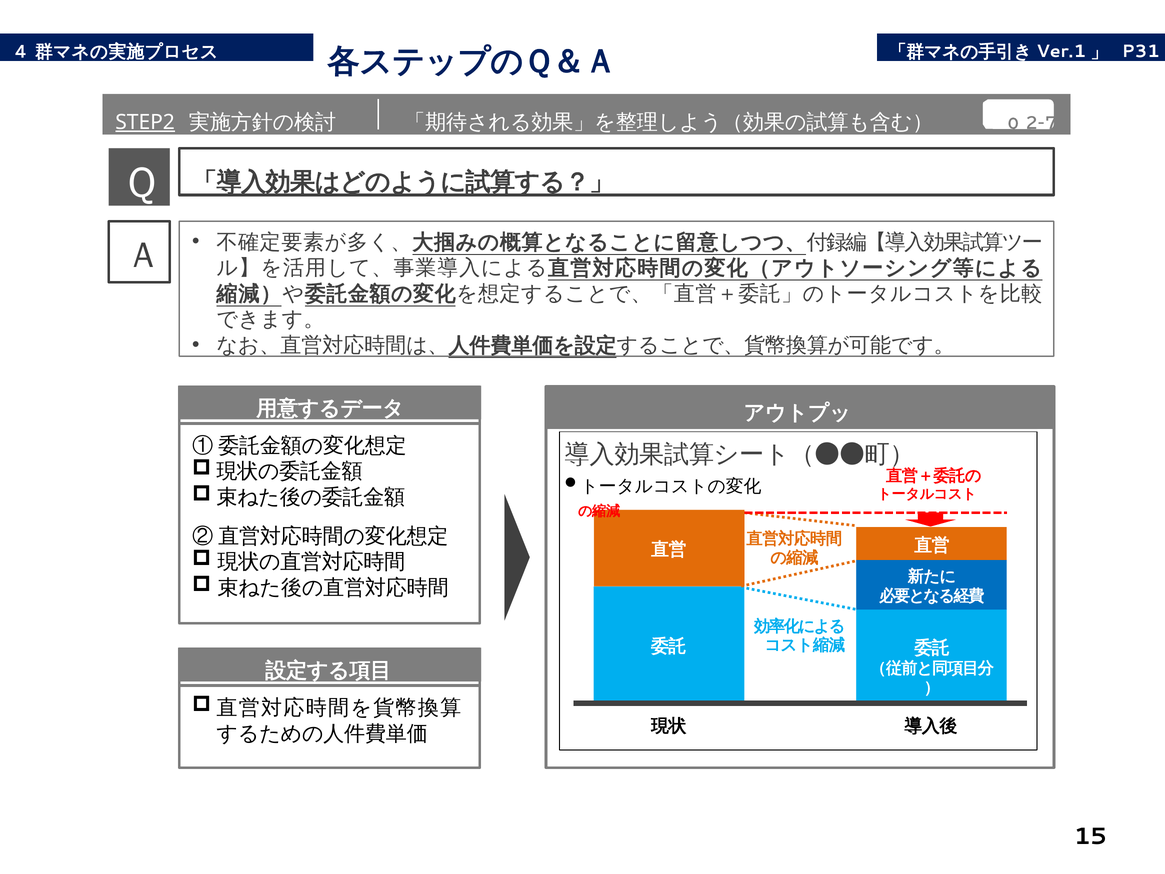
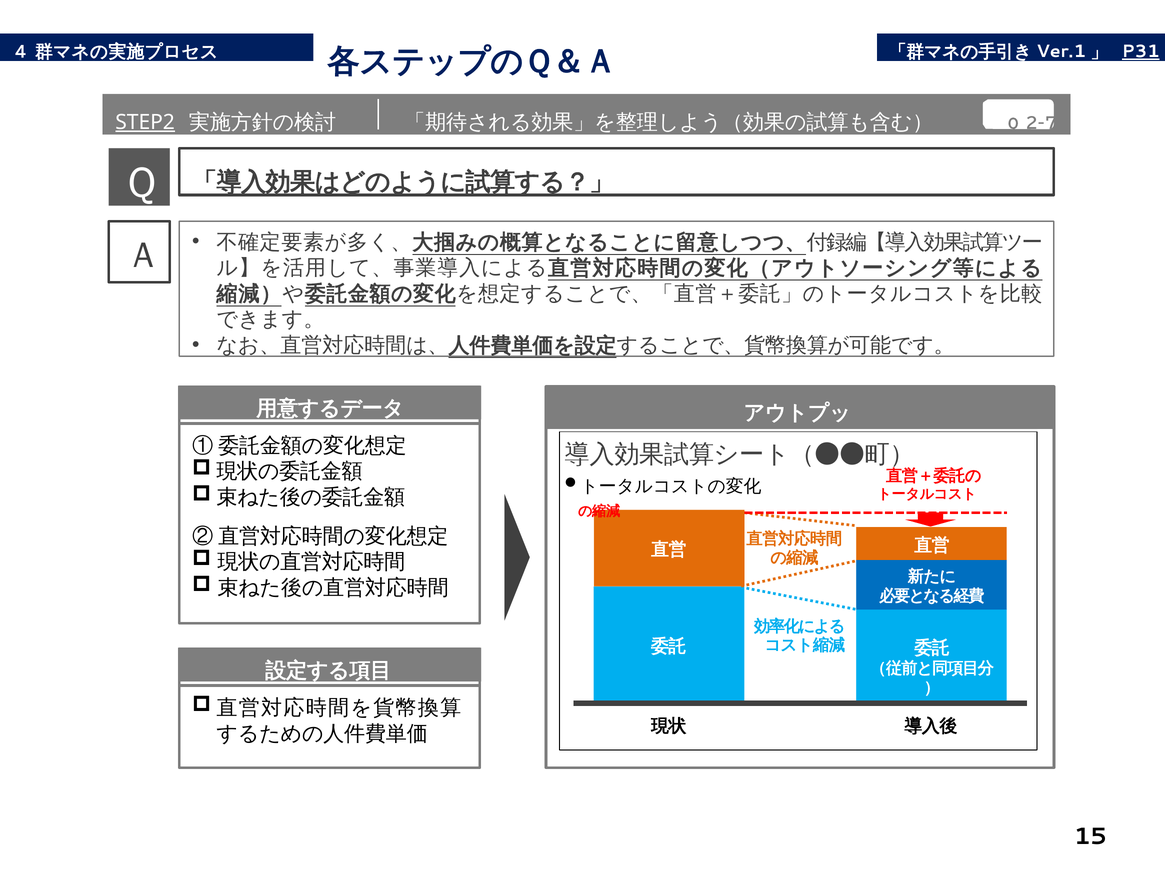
P31 underline: none -> present (1141, 52)
